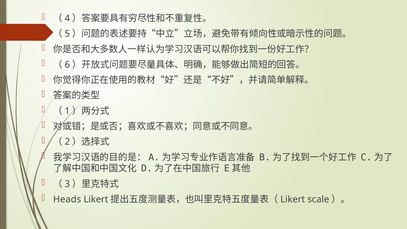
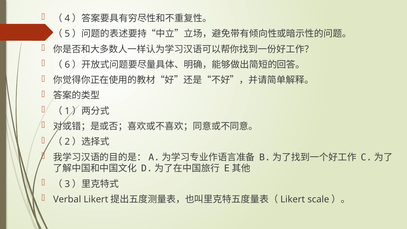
Heads: Heads -> Verbal (67, 199)
